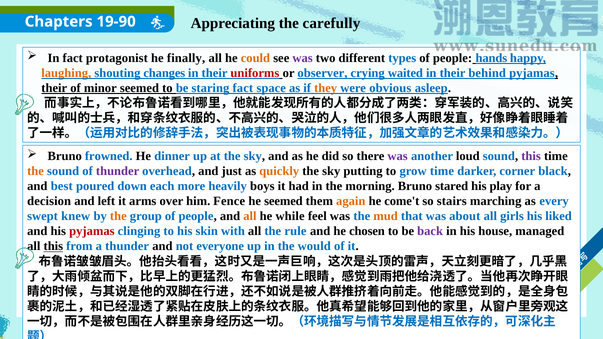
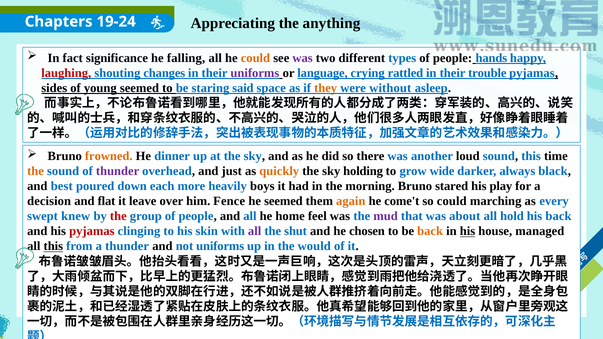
19-90: 19-90 -> 19-24 (116, 22)
carefully: carefully -> anything (331, 23)
protagonist: protagonist -> significance (117, 58)
finally: finally -> falling (186, 58)
laughing colour: orange -> red (66, 73)
uniforms colour: red -> purple (255, 73)
observer: observer -> language (323, 73)
waited: waited -> rattled (405, 73)
behind: behind -> trouble (487, 73)
their: their -> sides (54, 88)
minor: minor -> young (100, 88)
staring fact: fact -> said (243, 88)
obvious: obvious -> without (390, 88)
frowned colour: blue -> orange (109, 156)
was colour: purple -> blue (398, 156)
this colour: purple -> blue (531, 156)
putting: putting -> holding (363, 171)
grow time: time -> wide (442, 171)
corner: corner -> always (517, 171)
left: left -> flat (107, 201)
arms: arms -> leave (143, 201)
so stairs: stairs -> could (452, 201)
the colour: orange -> red (118, 216)
all colour: orange -> blue (250, 216)
while: while -> home (290, 216)
mud colour: orange -> purple (386, 216)
girls: girls -> hold (512, 216)
his liked: liked -> back (559, 216)
all colour: black -> purple (255, 231)
rule: rule -> shut (296, 231)
back colour: purple -> orange (430, 231)
his underline: none -> present (468, 231)
not everyone: everyone -> uniforms (220, 246)
